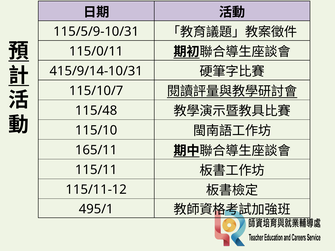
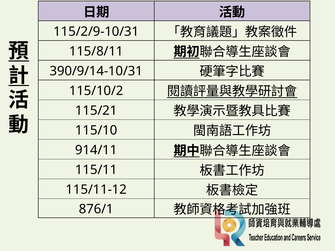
115/5/9-10/31: 115/5/9-10/31 -> 115/2/9-10/31 (96, 32)
115/0/11: 115/0/11 -> 115/8/11 (96, 51)
415/9/14-10/31: 415/9/14-10/31 -> 390/9/14-10/31 (96, 71)
115/10/7: 115/10/7 -> 115/10/2 (96, 91)
115/48: 115/48 -> 115/21 (96, 111)
165/11: 165/11 -> 914/11 (96, 150)
495/1: 495/1 -> 876/1 (96, 209)
